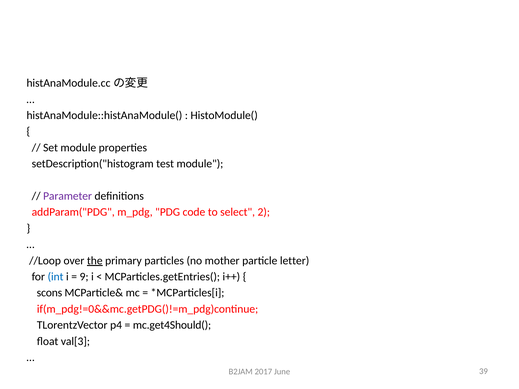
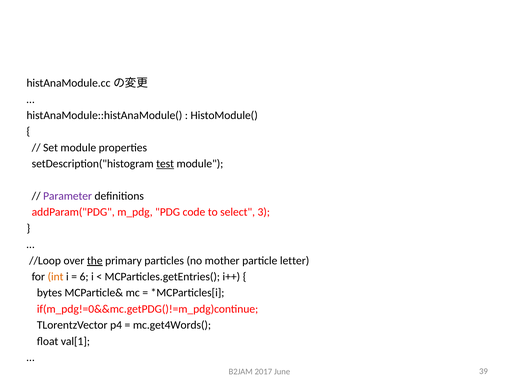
test underline: none -> present (165, 164)
2: 2 -> 3 (264, 212)
int colour: blue -> orange (56, 277)
9: 9 -> 6 (84, 277)
scons: scons -> bytes (49, 293)
mc.get4Should(: mc.get4Should( -> mc.get4Words( (172, 325)
val[3: val[3 -> val[1 (75, 341)
